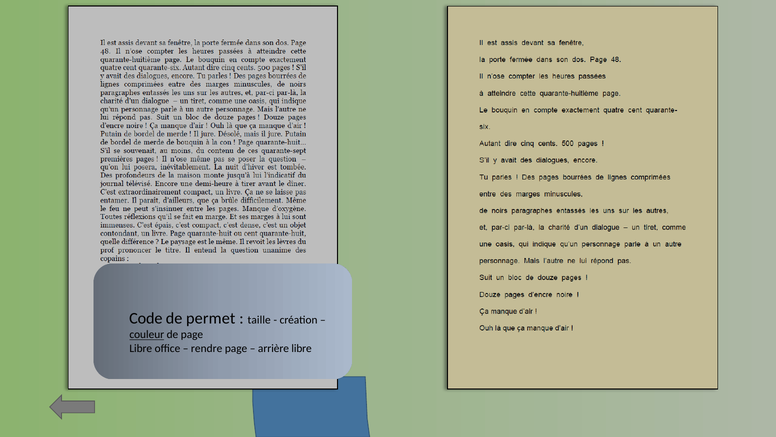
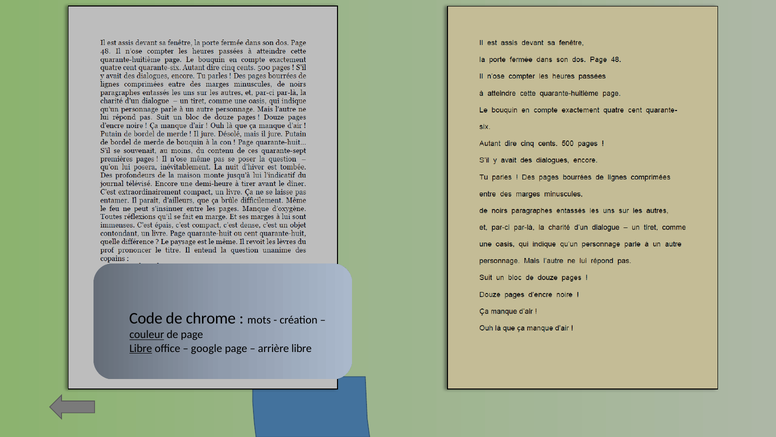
permet: permet -> chrome (211, 318)
taille: taille -> mots (259, 320)
Libre underline: none -> present (141, 348)
rendre: rendre -> google (207, 348)
